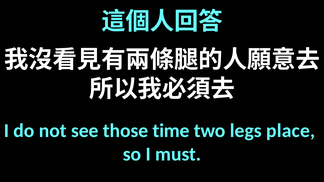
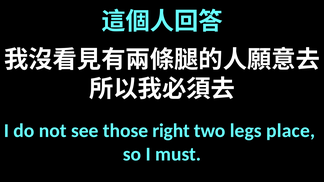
time: time -> right (171, 131)
